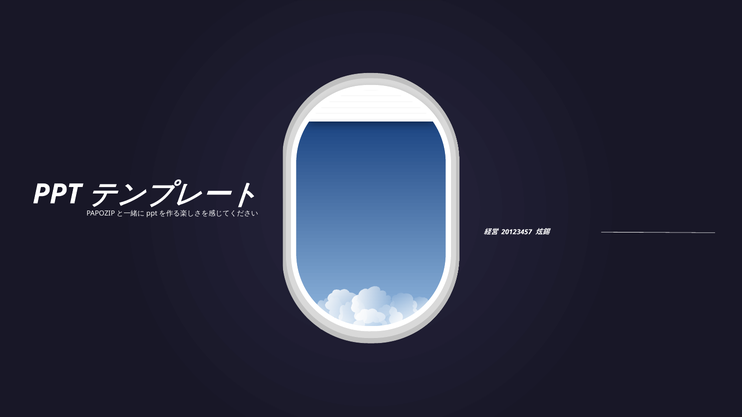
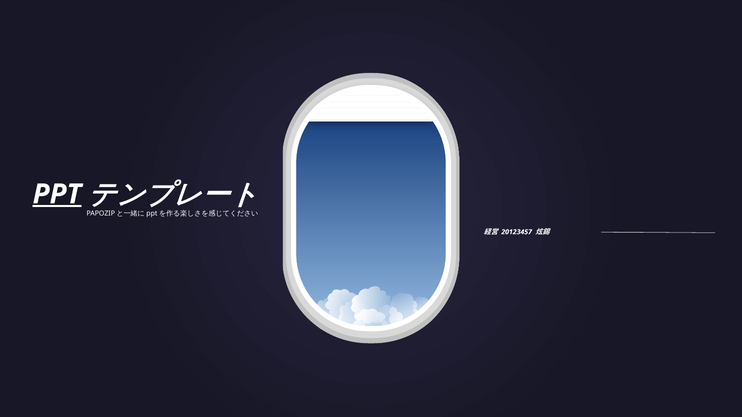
PPT underline: none -> present (57, 194)
